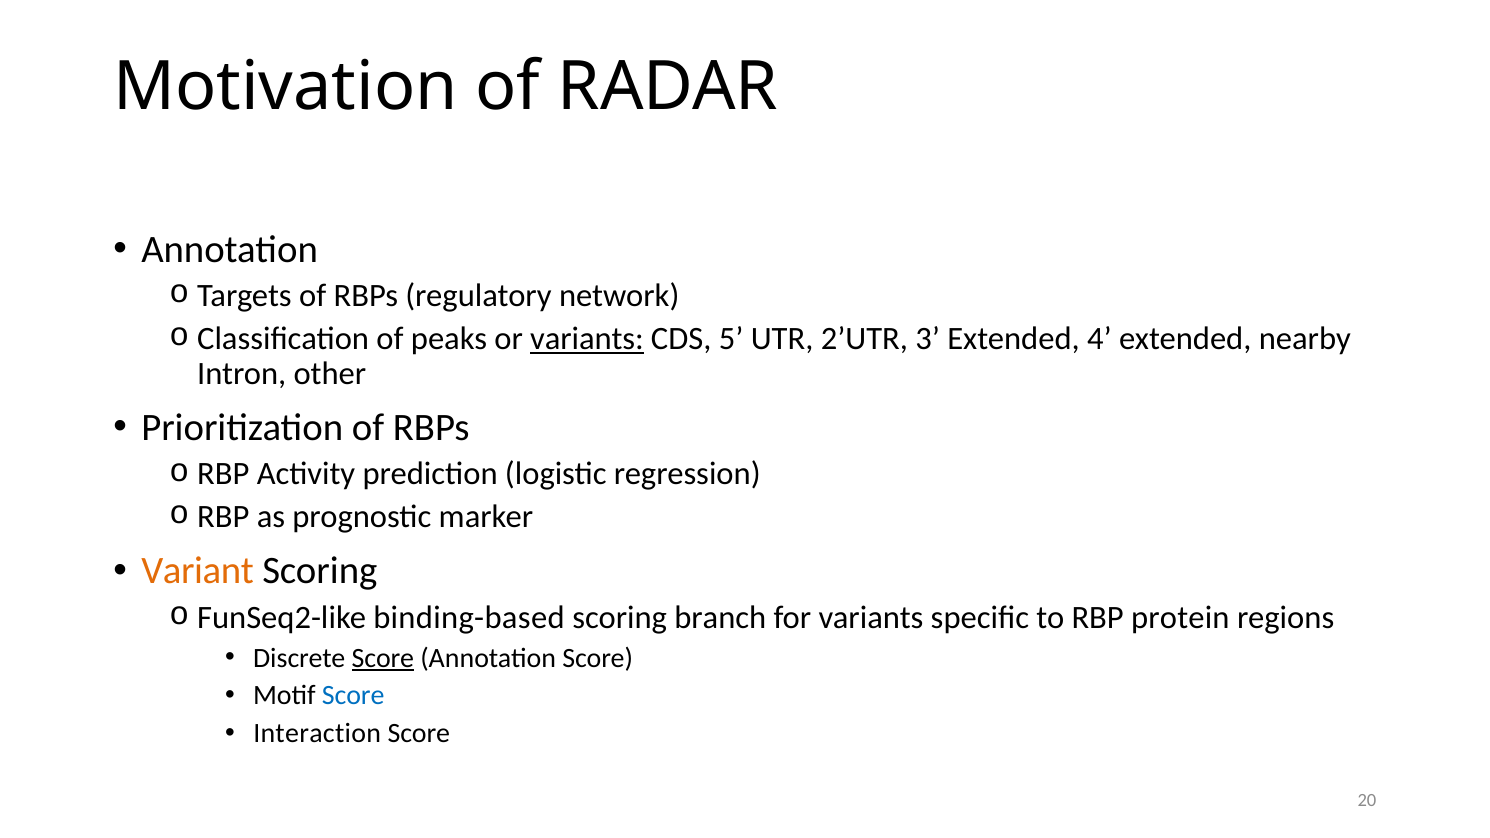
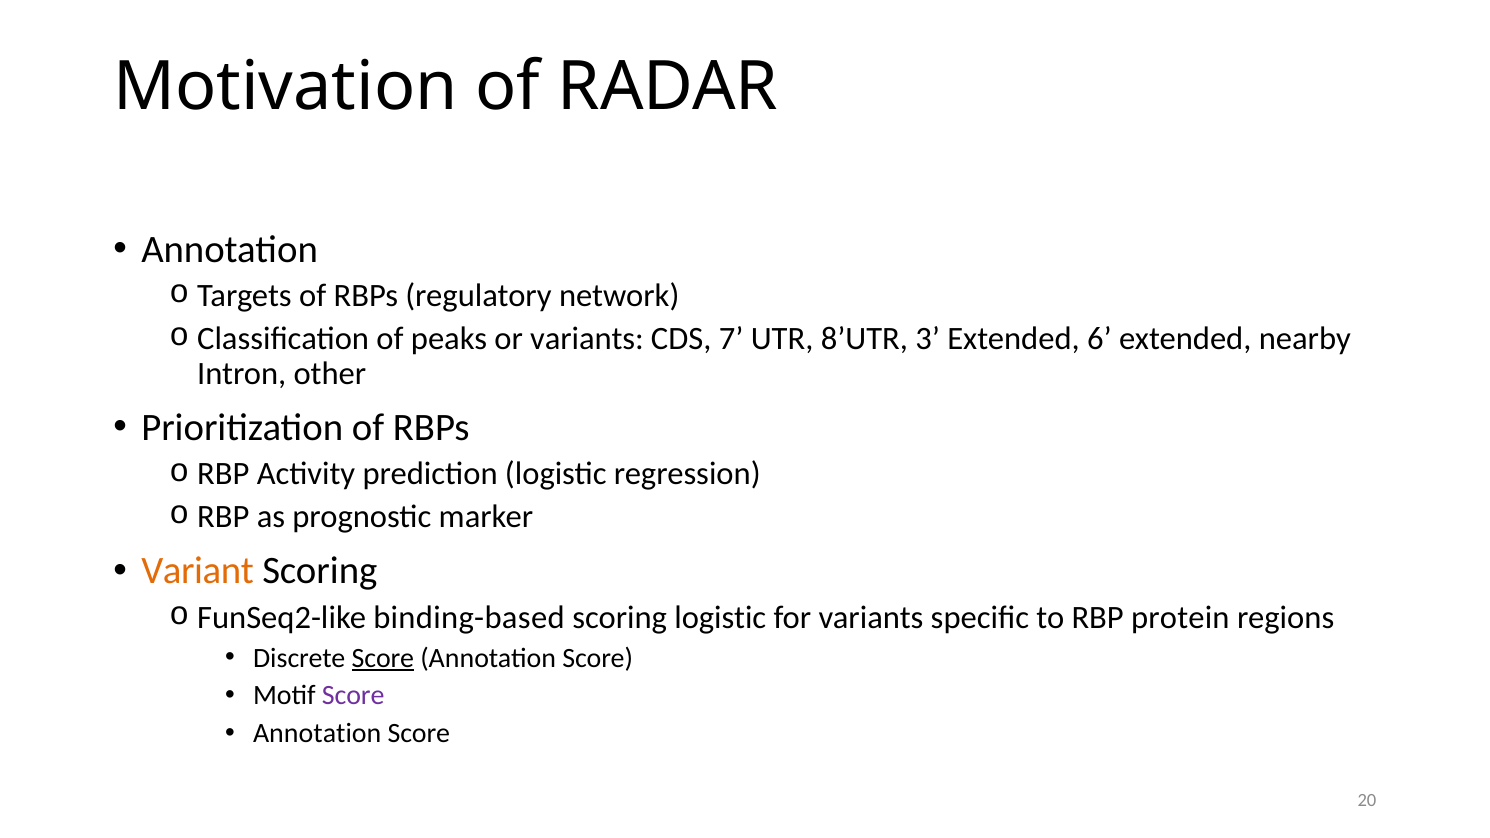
variants underline: present -> none (587, 339)
5: 5 -> 7 (731, 339)
2’UTR: 2’UTR -> 8’UTR (864, 339)
4: 4 -> 6 (1100, 339)
scoring branch: branch -> logistic (720, 617)
Score colour: blue -> purple (353, 696)
Interaction: Interaction -> Annotation (317, 734)
